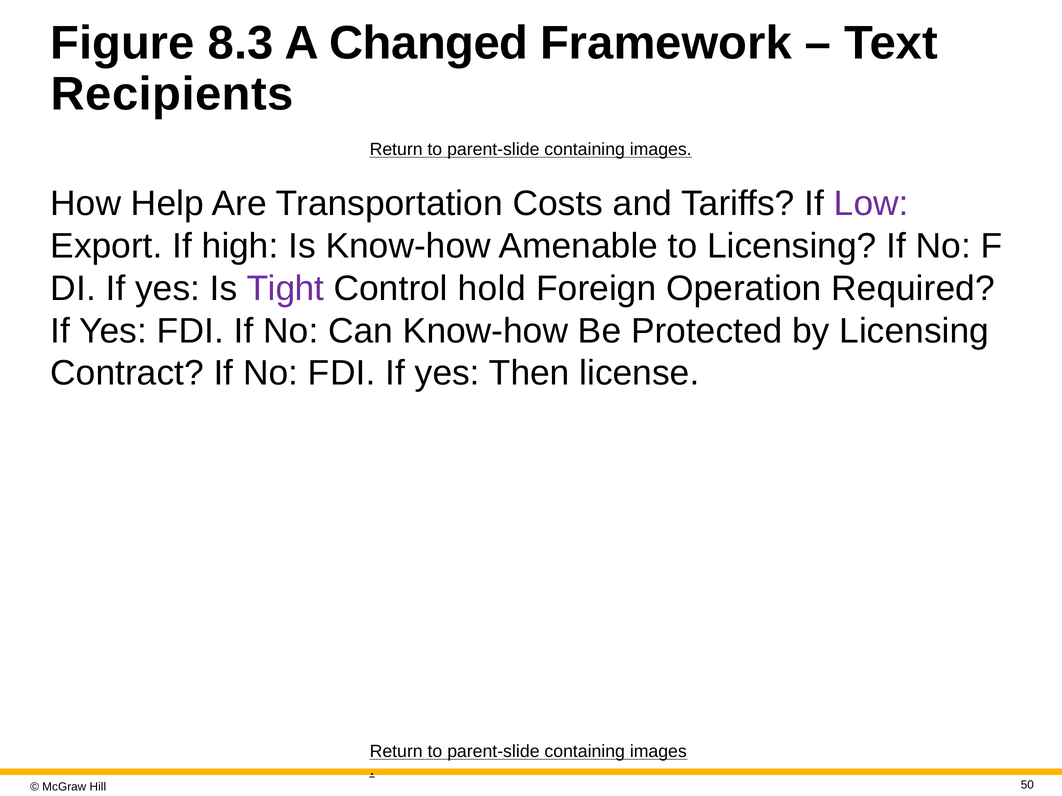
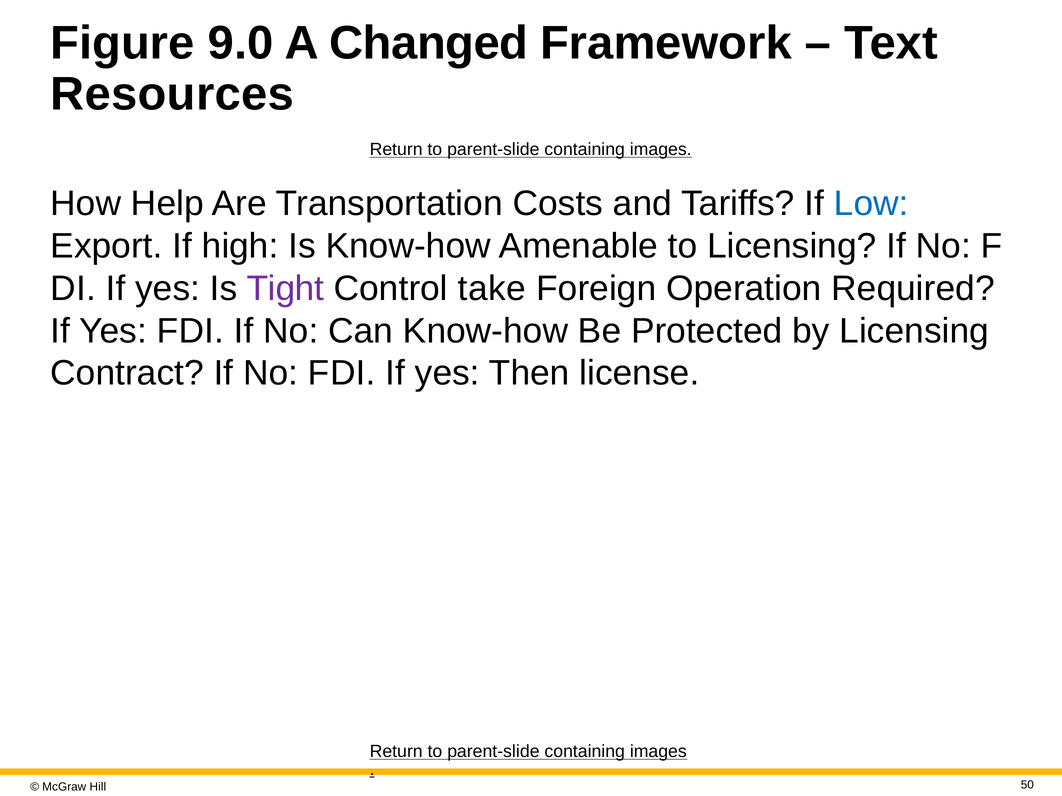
8.3: 8.3 -> 9.0 (241, 43)
Recipients: Recipients -> Resources (172, 94)
Low colour: purple -> blue (871, 204)
hold: hold -> take (492, 289)
